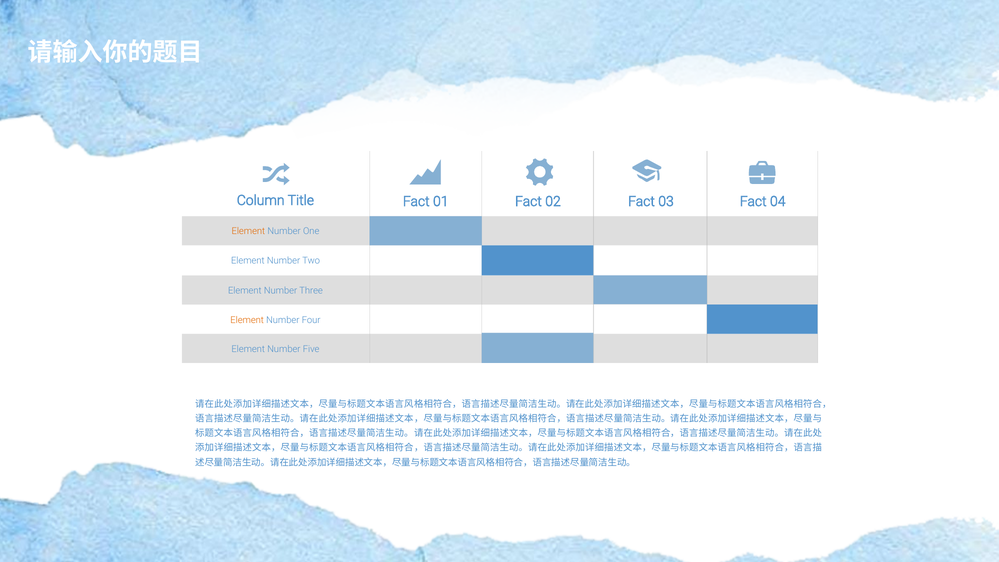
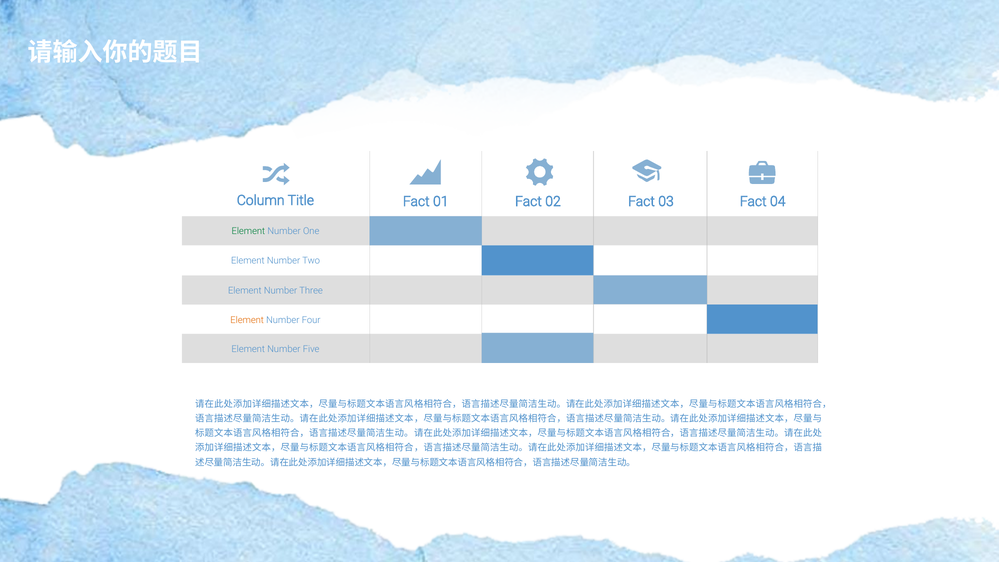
Element colour: orange -> green (248, 231)
